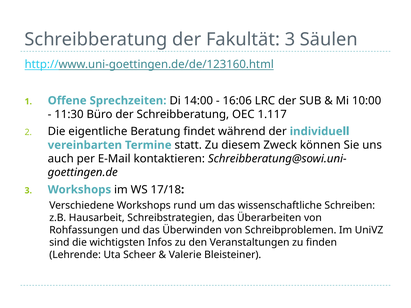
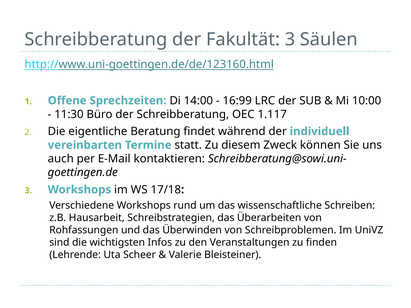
16:06: 16:06 -> 16:99 (237, 101)
